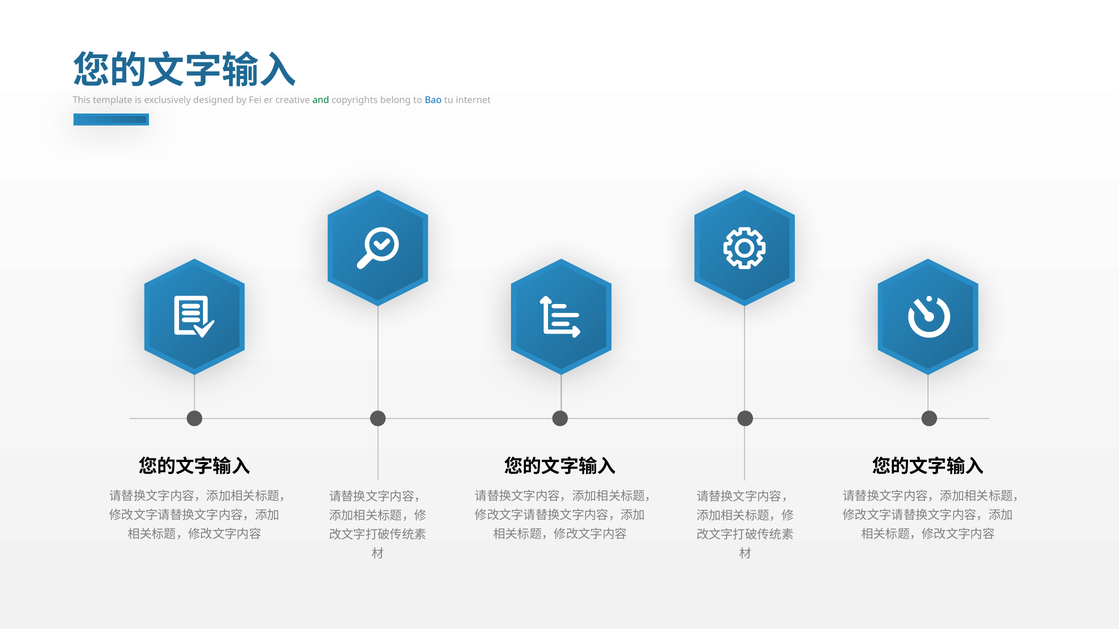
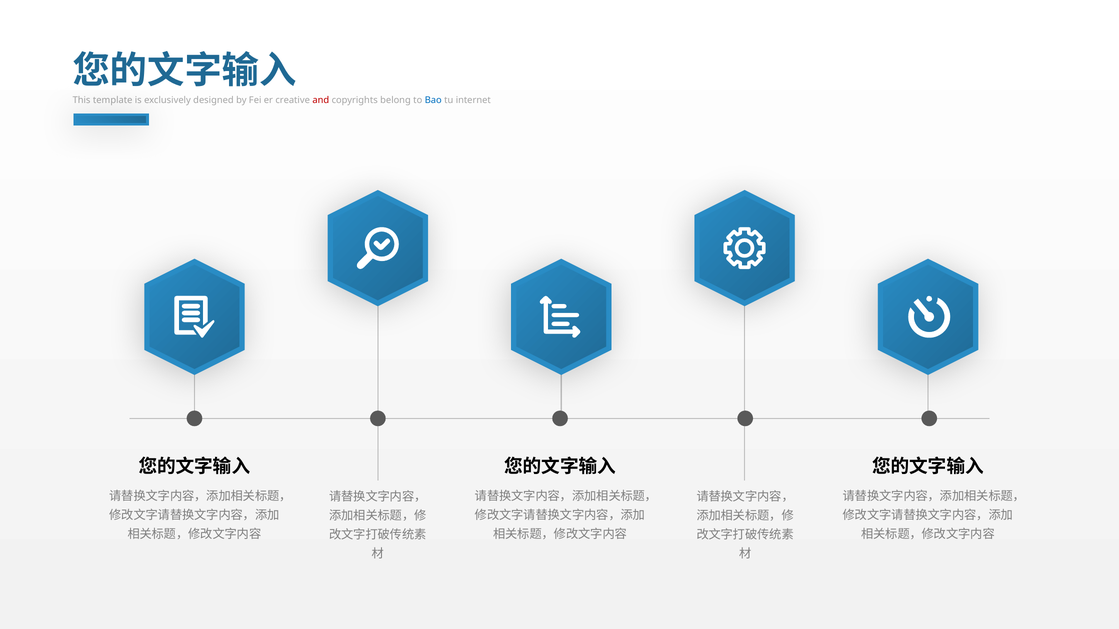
and colour: green -> red (321, 100)
